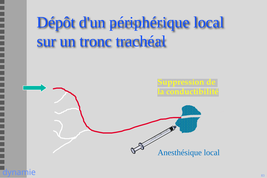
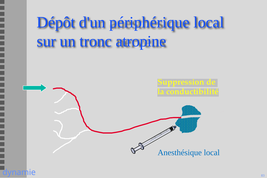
trachéal: trachéal -> atropine (141, 41)
